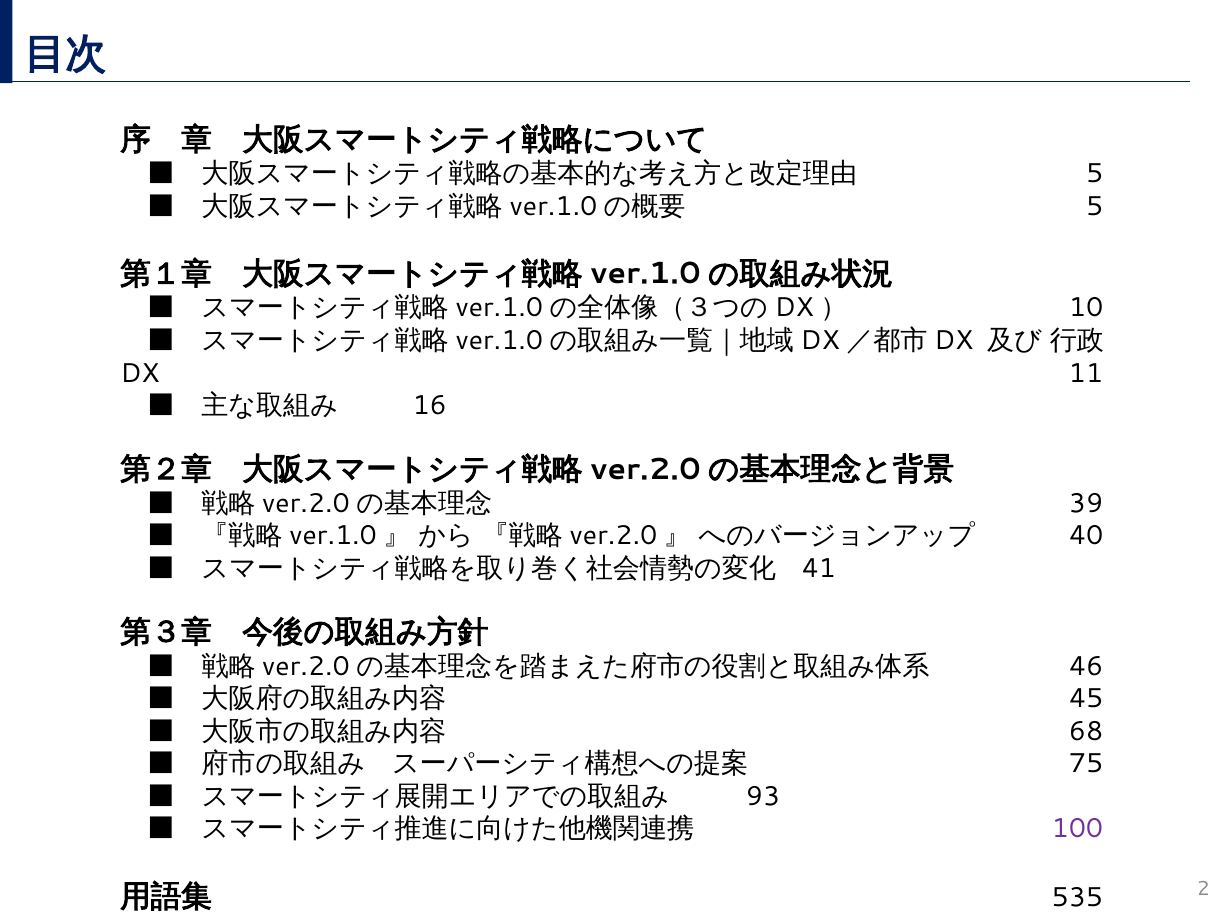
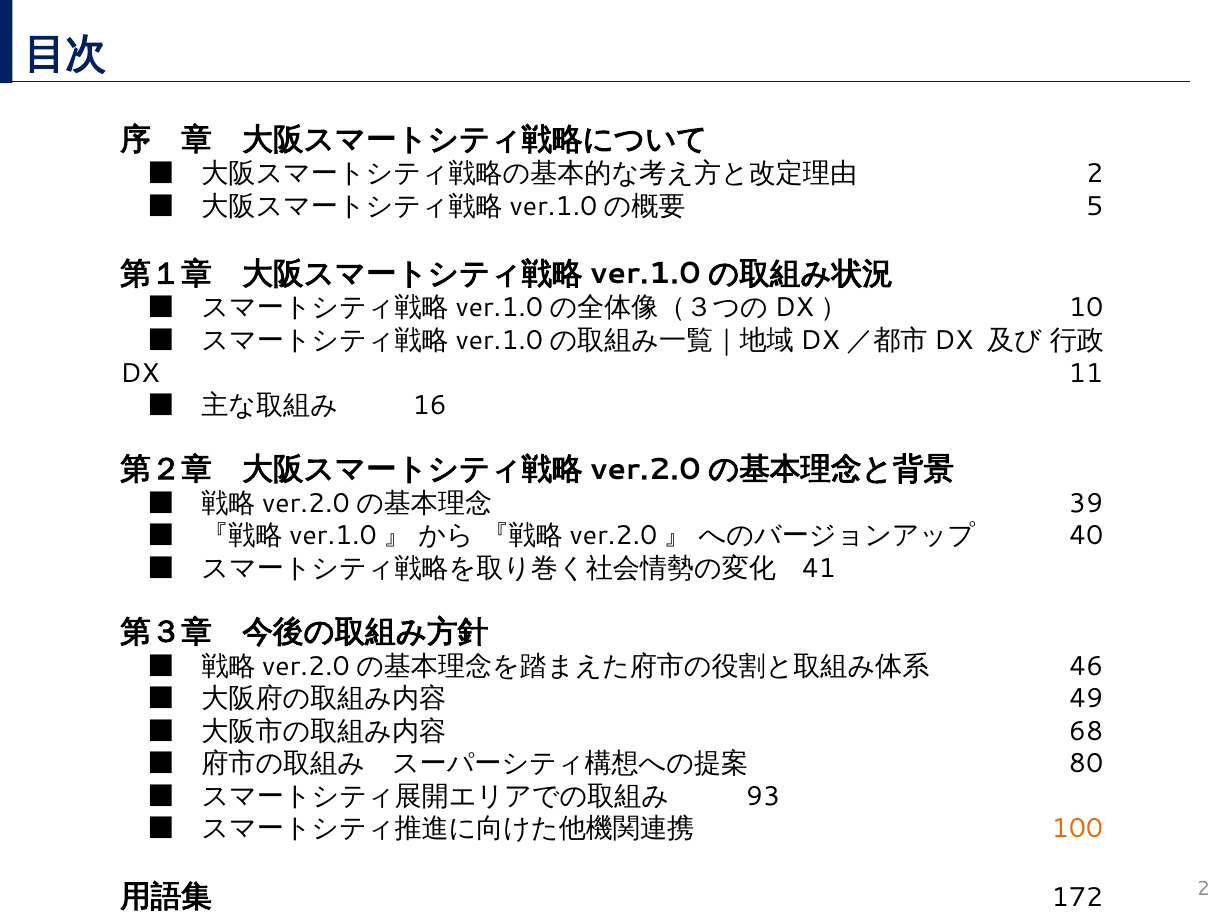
5: 5 -> 2 (1095, 174)
45: 45 -> 49 (1086, 699)
75: 75 -> 80 (1086, 764)
100 colour: purple -> orange (1077, 829)
535: 535 -> 172 (1077, 898)
